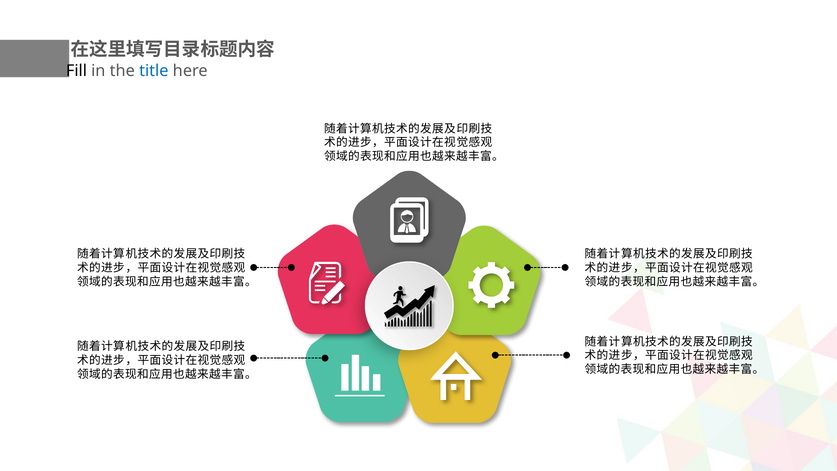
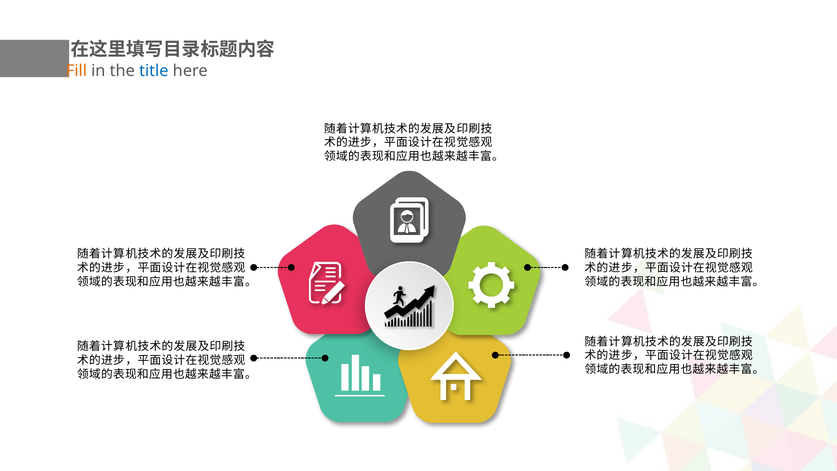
Fill colour: black -> orange (76, 71)
